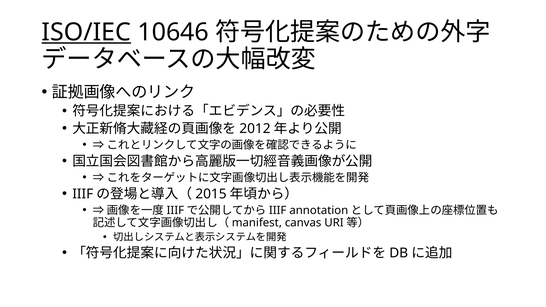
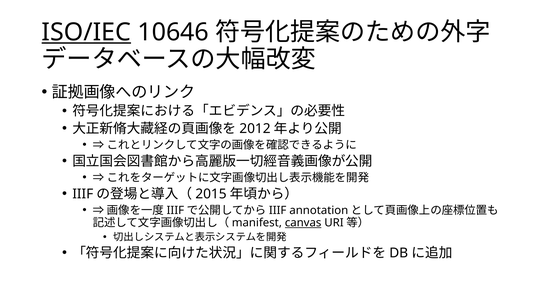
canvas underline: none -> present (303, 223)
